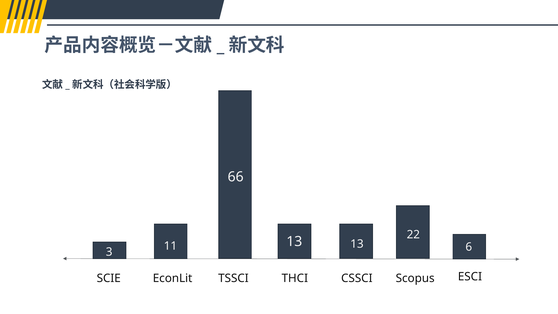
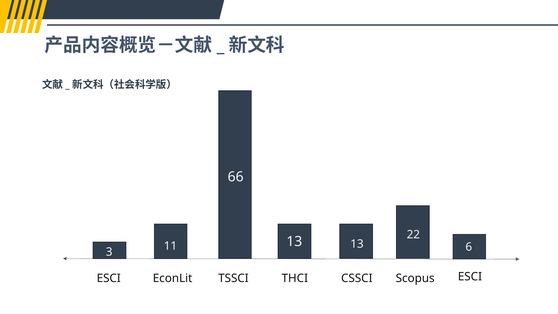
SCIE: SCIE -> ESCI (109, 278)
